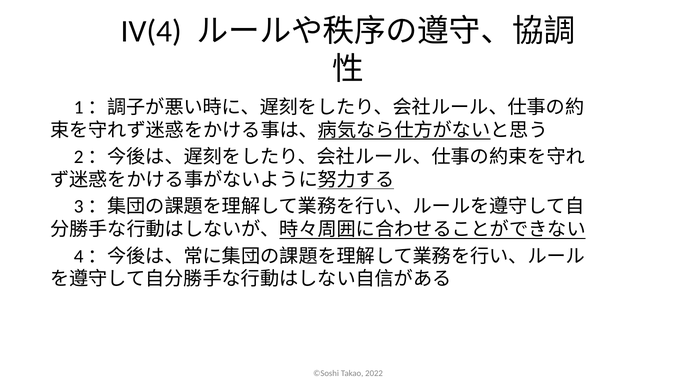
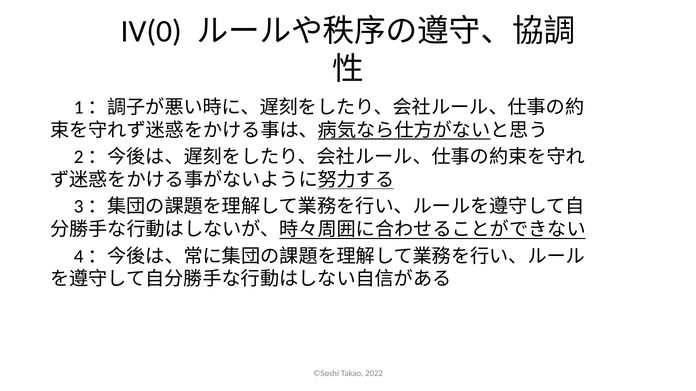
IV(4: IV(4 -> IV(0 (151, 32)
